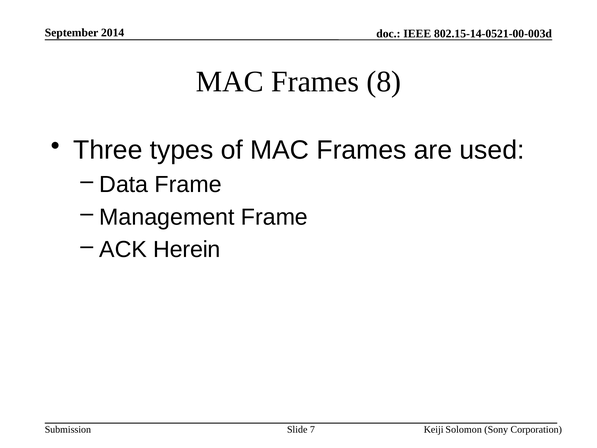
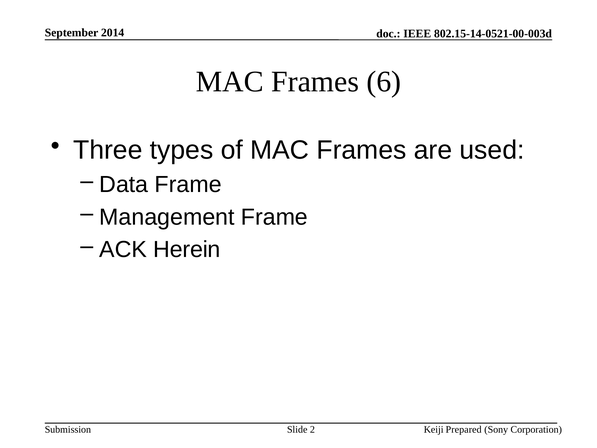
8: 8 -> 6 (384, 82)
Solomon: Solomon -> Prepared (464, 429)
7: 7 -> 2 (312, 429)
